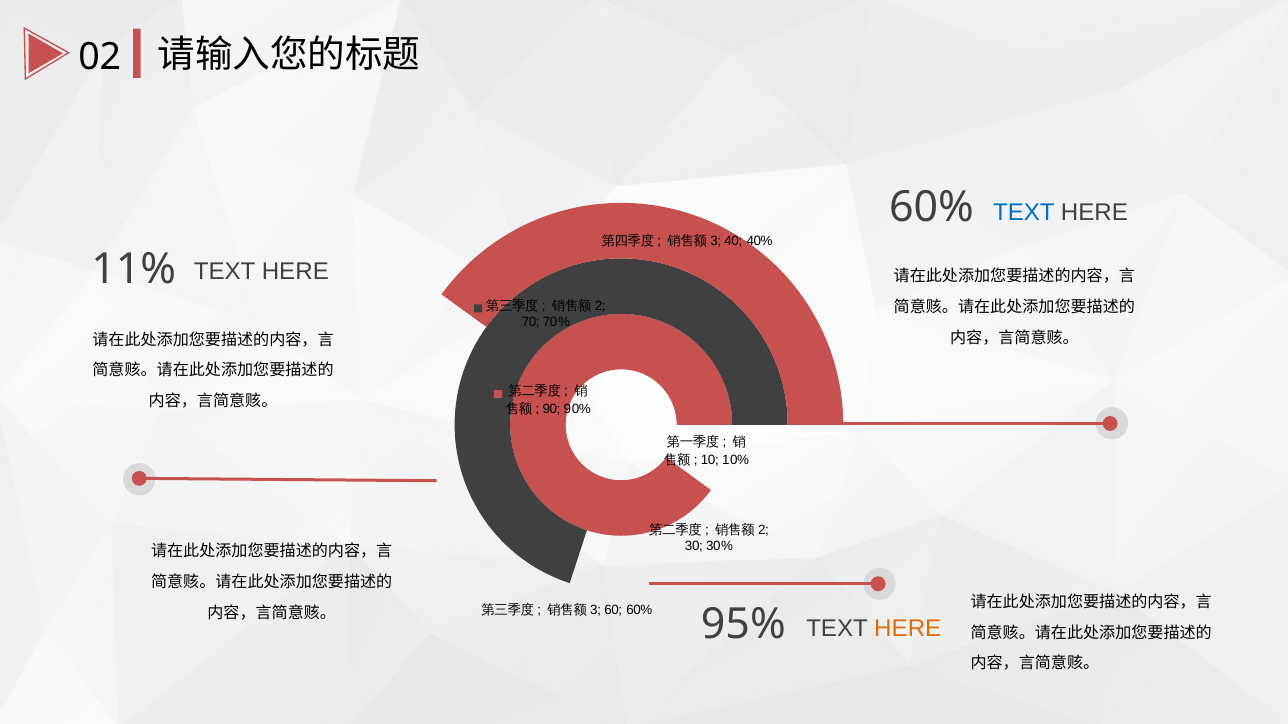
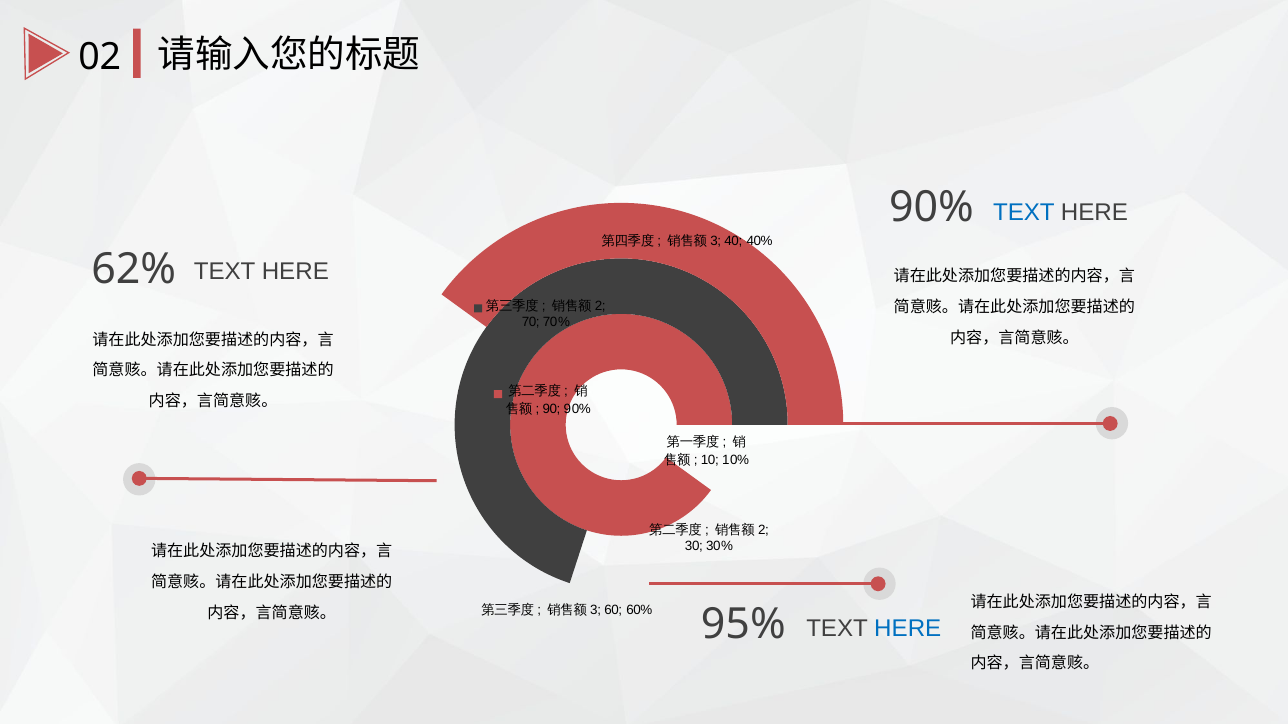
60%: 60% -> 90% (931, 207)
11%: 11% -> 62% (134, 269)
HERE colour: orange -> blue (908, 629)
